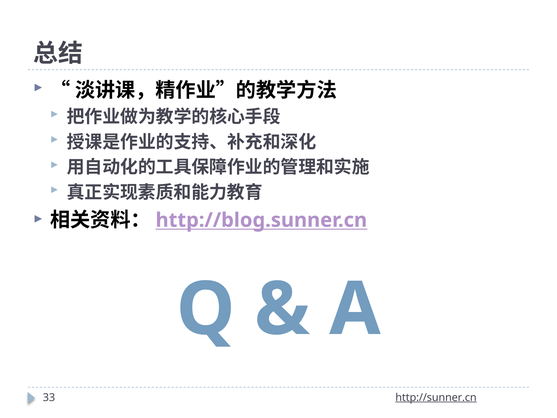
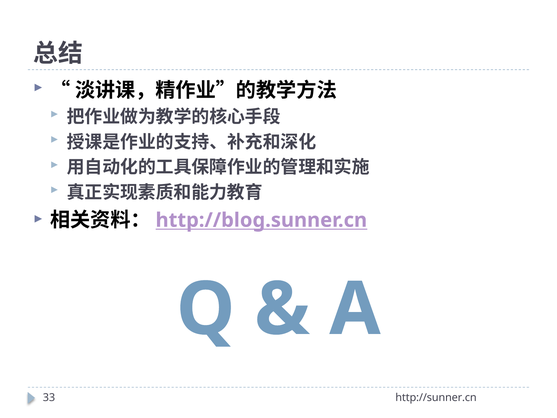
http://sunner.cn underline: present -> none (436, 397)
